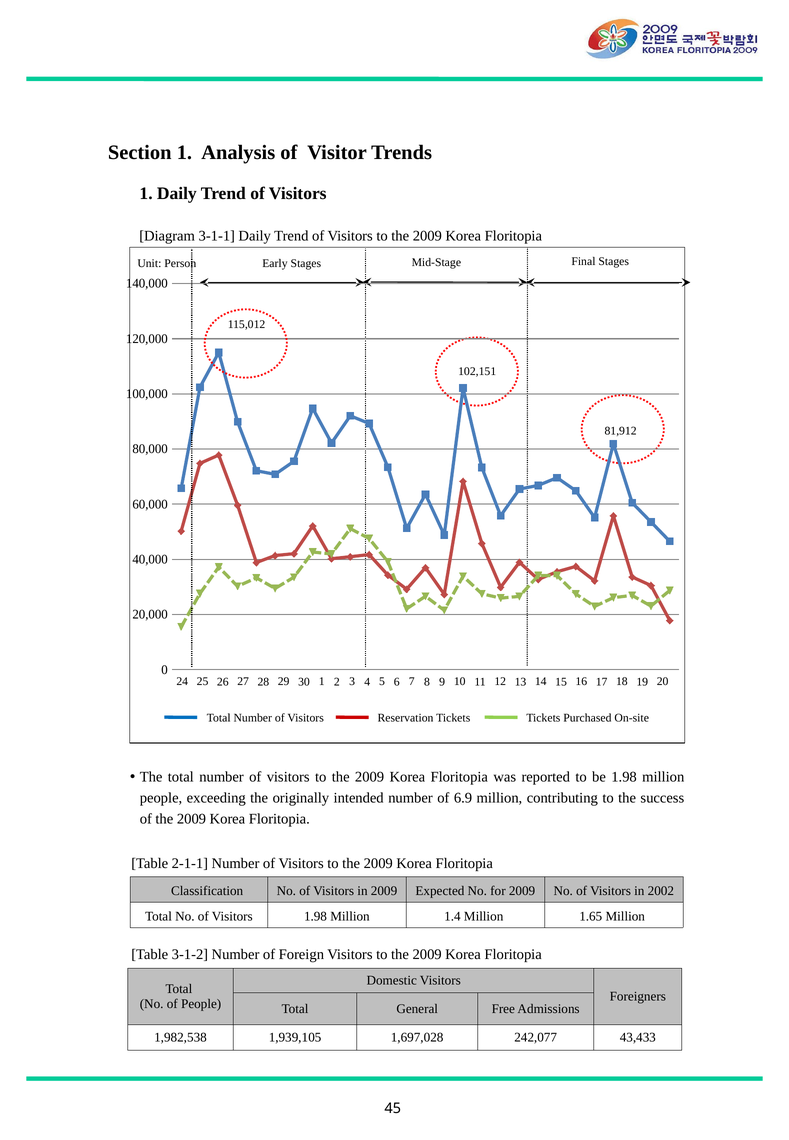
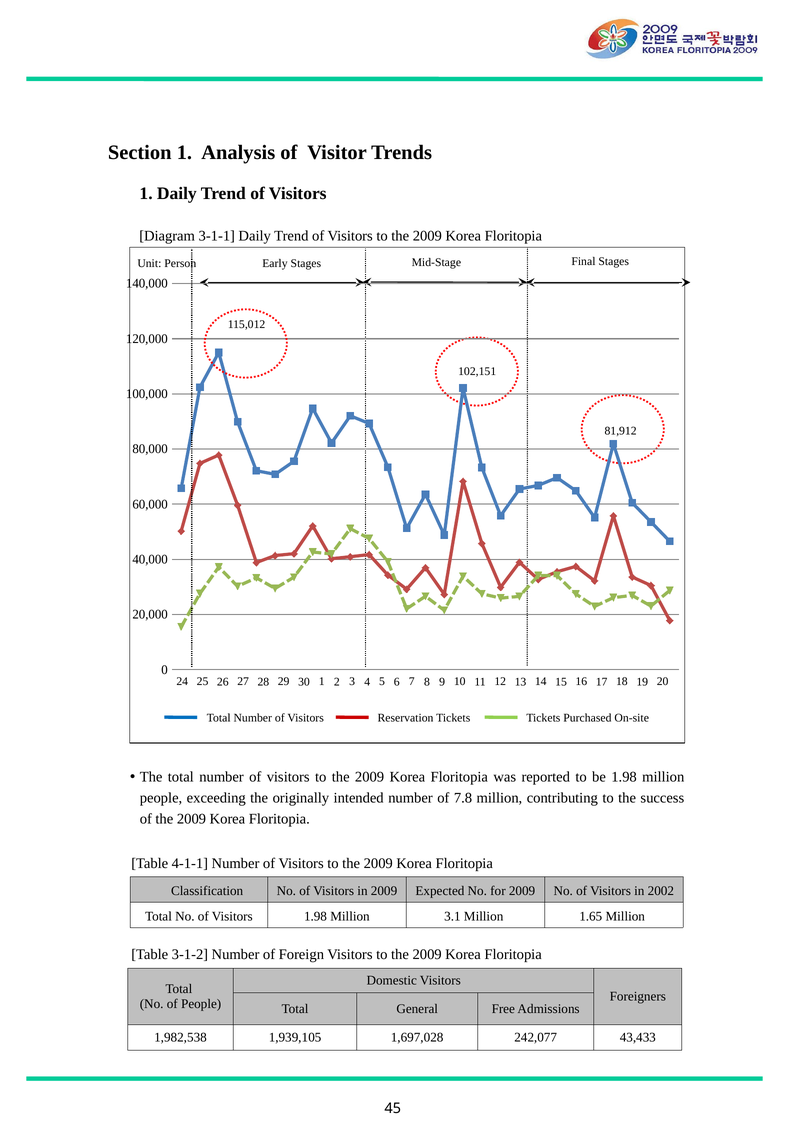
6.9: 6.9 -> 7.8 (463, 798)
2-1-1: 2-1-1 -> 4-1-1 (190, 863)
1.4: 1.4 -> 3.1 (452, 916)
